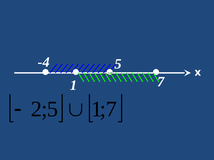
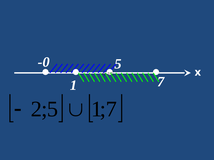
-4: -4 -> -0 (44, 62)
